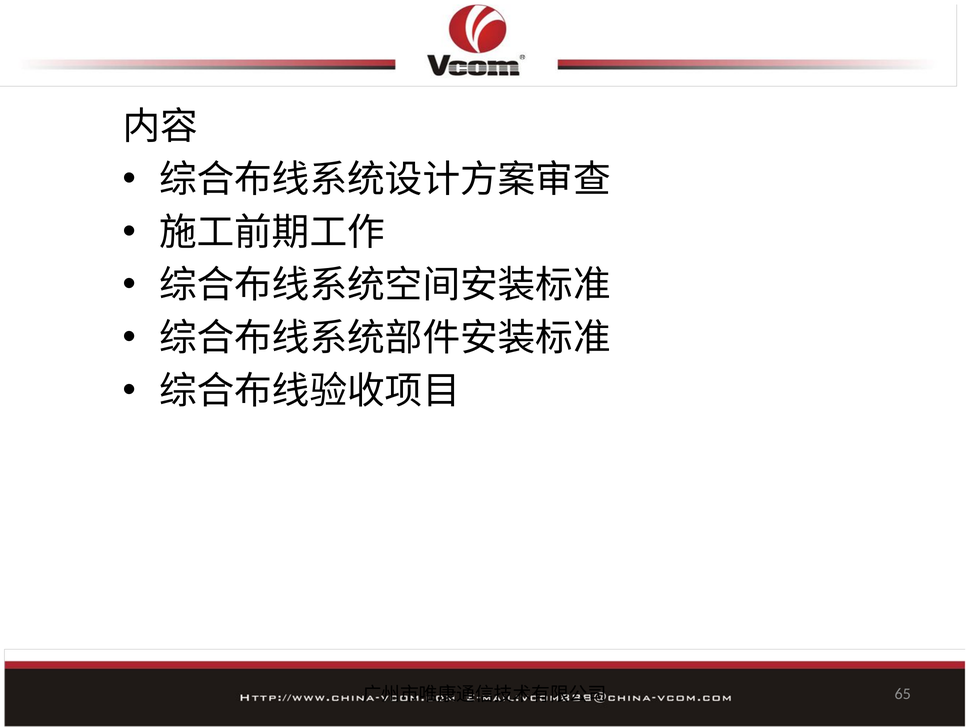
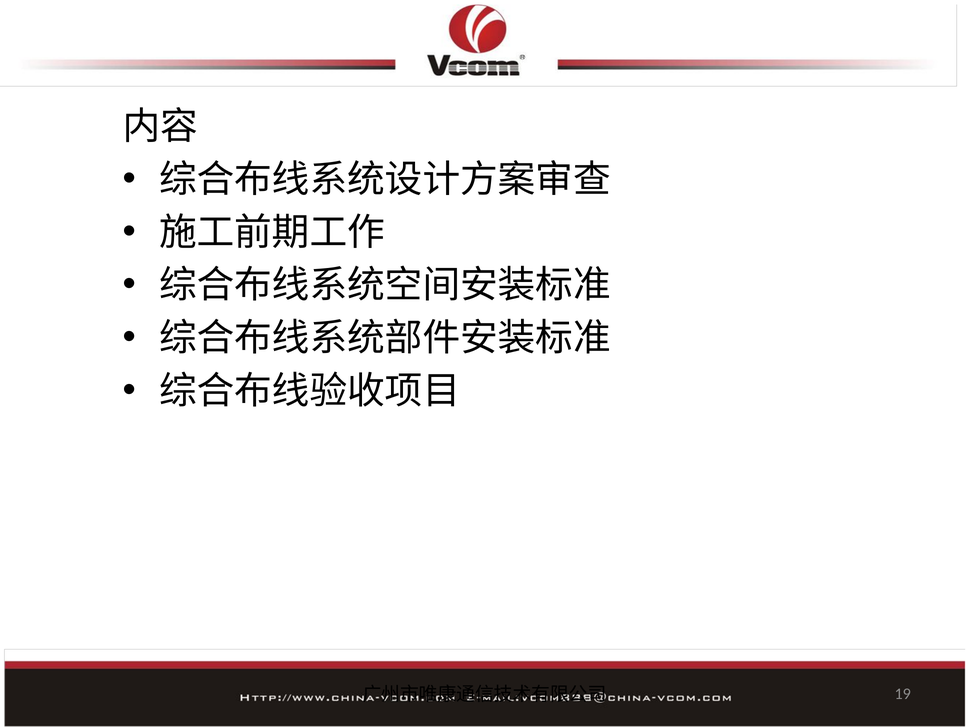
65: 65 -> 19 (903, 694)
